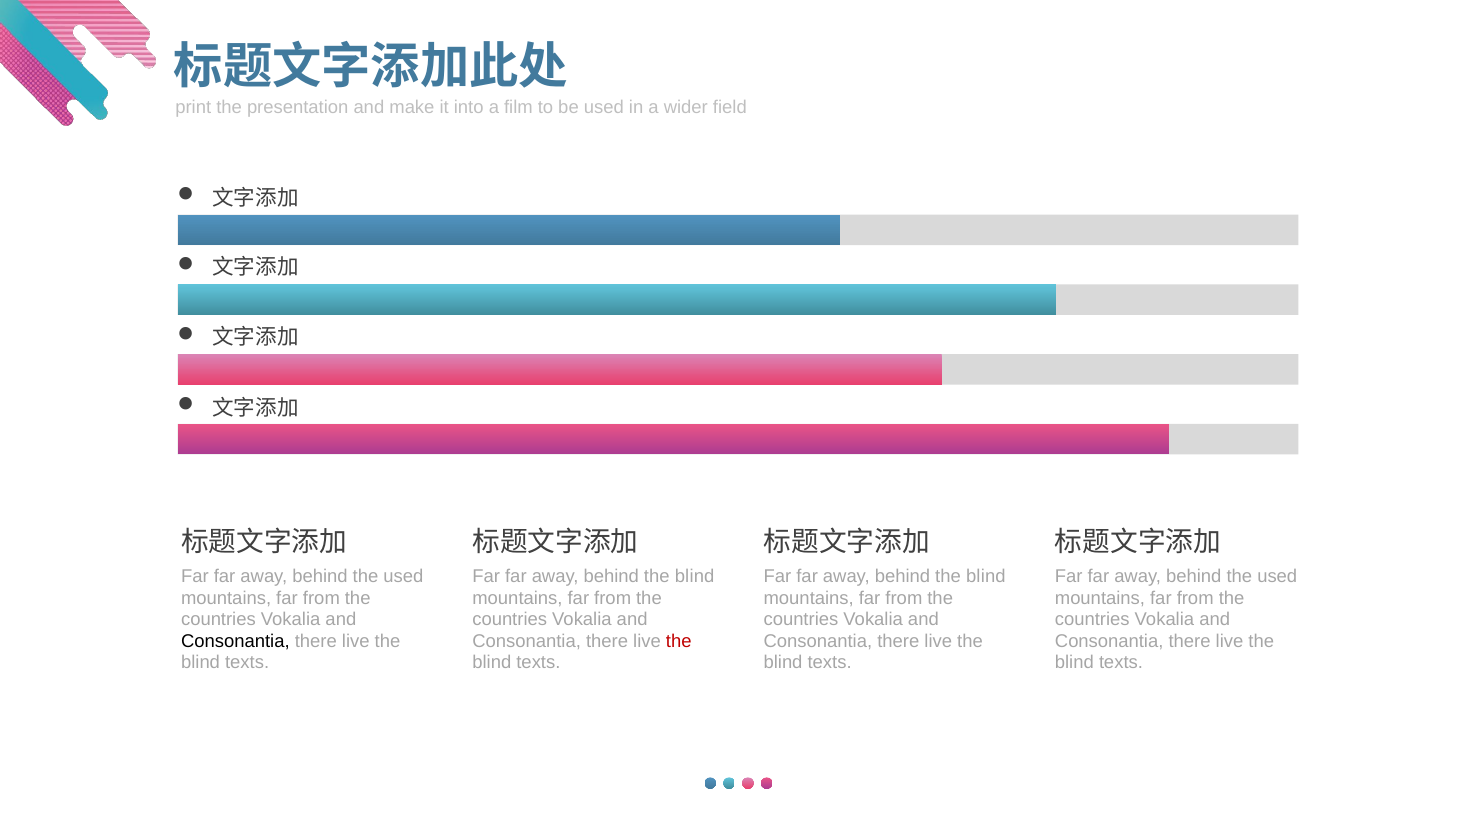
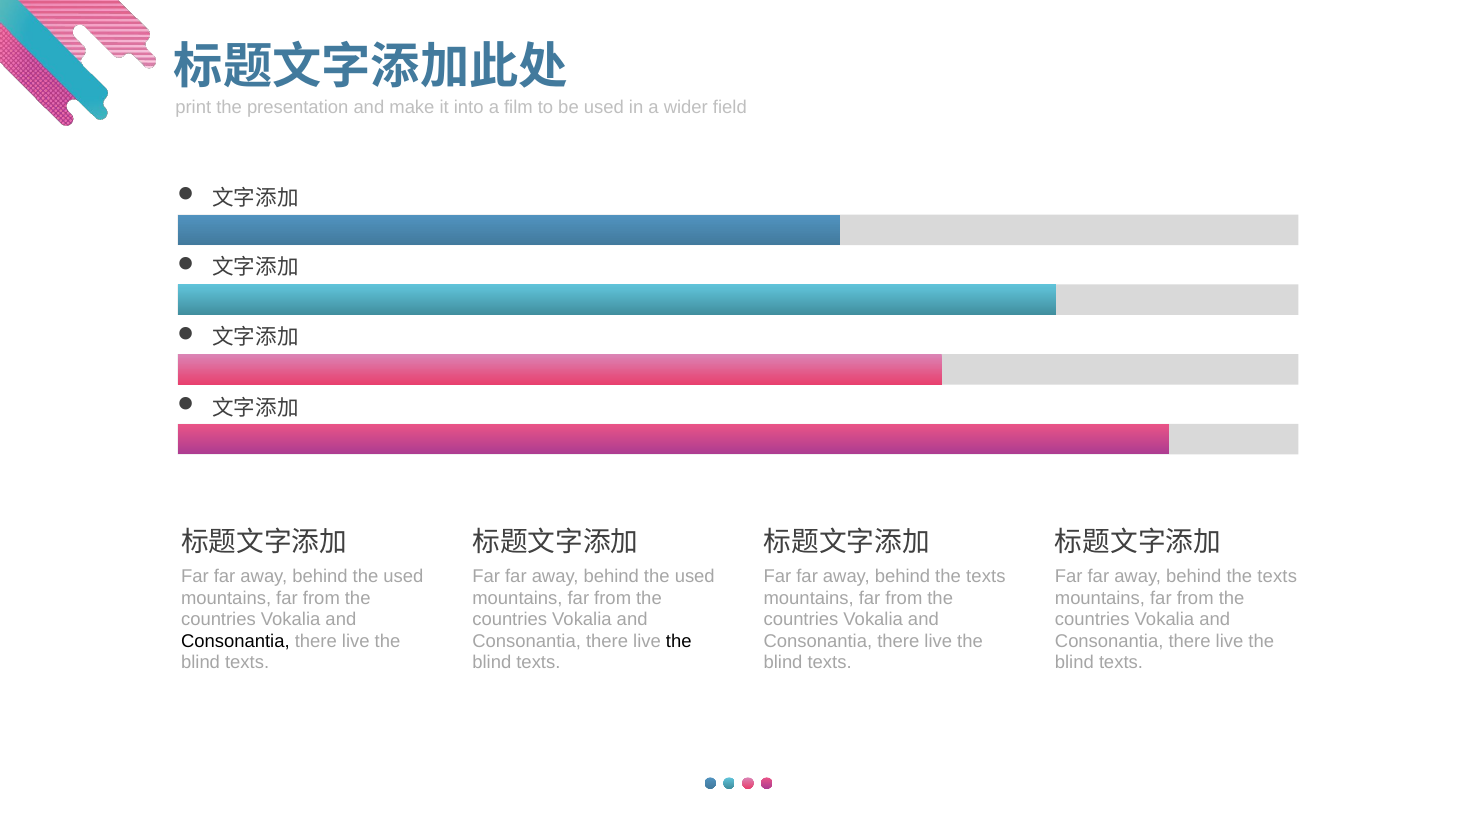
blind: blind -> used (695, 576)
blind: blind -> texts (986, 576)
used: used -> texts (1277, 576)
the colour: red -> black (679, 641)
